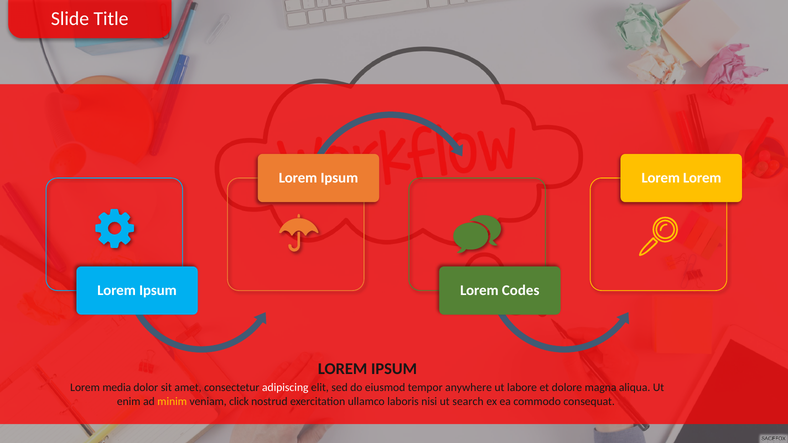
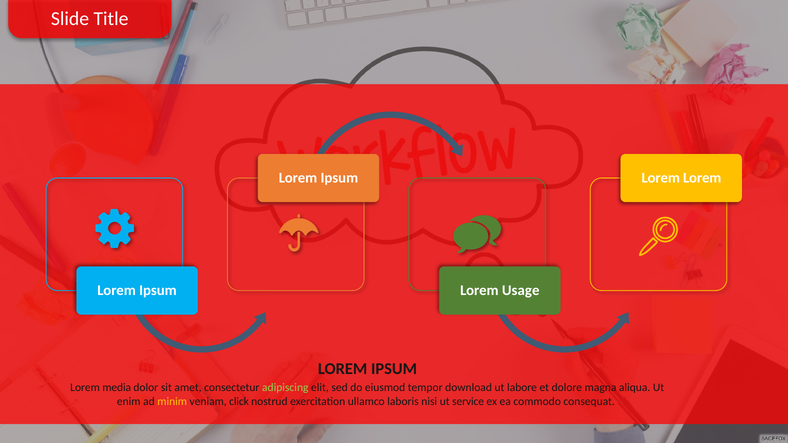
Codes: Codes -> Usage (521, 291)
adipiscing colour: white -> light green (285, 388)
anywhere: anywhere -> download (469, 388)
search: search -> service (468, 401)
